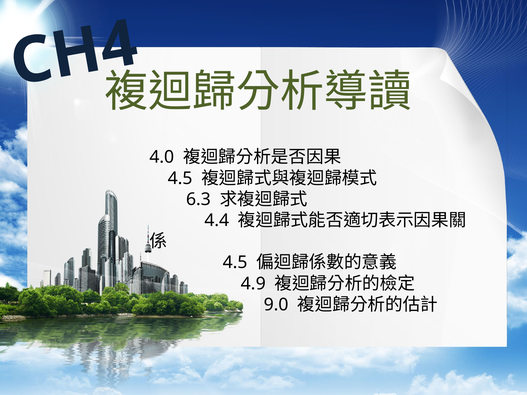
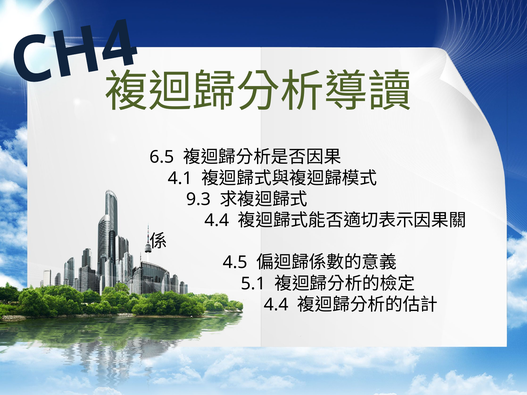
4.0: 4.0 -> 6.5 (162, 157)
4.5: 4.5 -> 4.1 (180, 178)
6.3: 6.3 -> 9.3 (199, 199)
4.9: 4.9 -> 5.1 (253, 284)
9.0: 9.0 -> 4.4 (276, 305)
